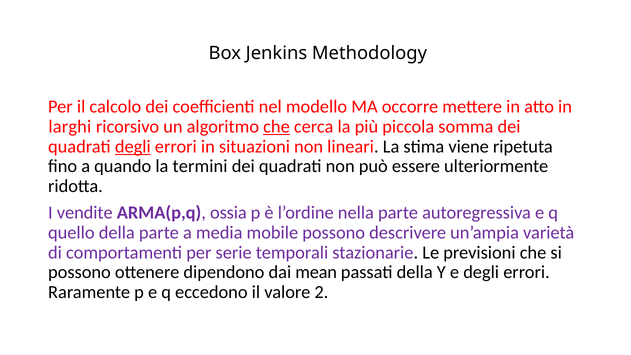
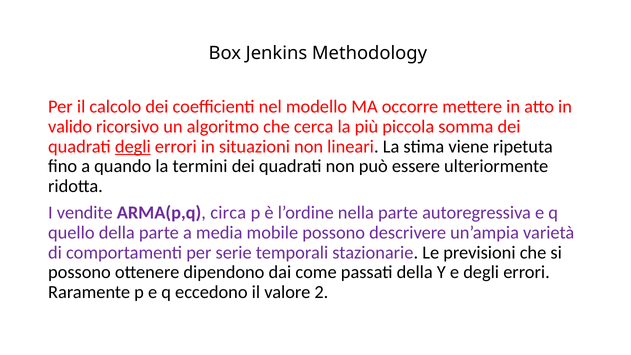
larghi: larghi -> valido (70, 127)
che underline: present -> none (277, 127)
ossia: ossia -> circa (228, 213)
mean: mean -> come (316, 272)
